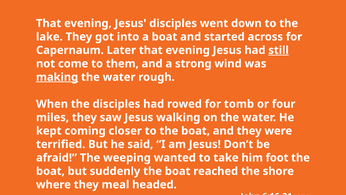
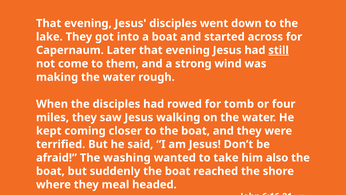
making underline: present -> none (57, 77)
weeping: weeping -> washing (127, 157)
foot: foot -> also (277, 157)
